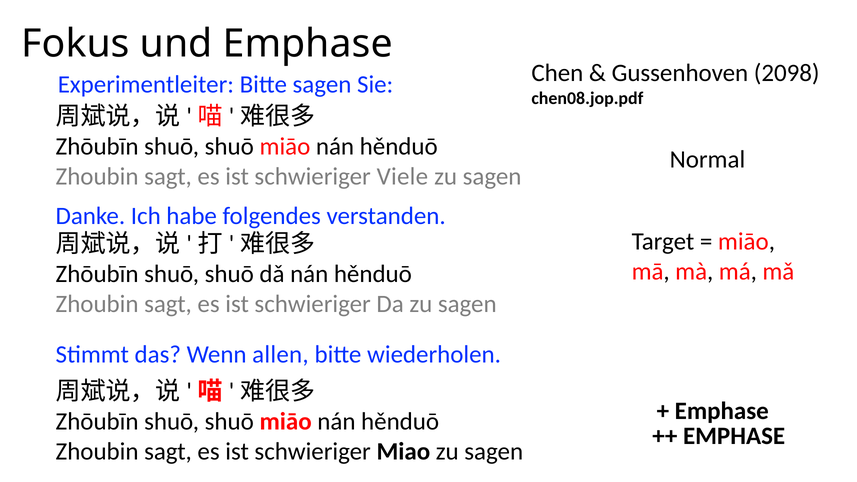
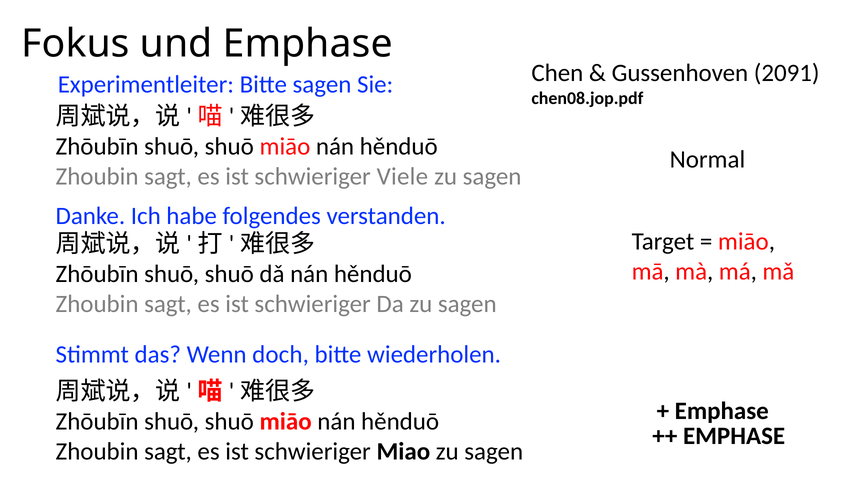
2098: 2098 -> 2091 (787, 73)
allen: allen -> doch (281, 355)
